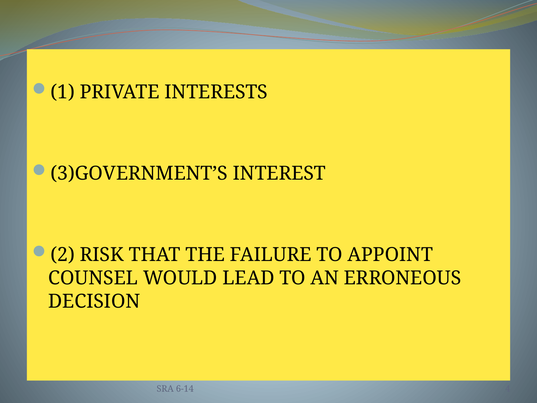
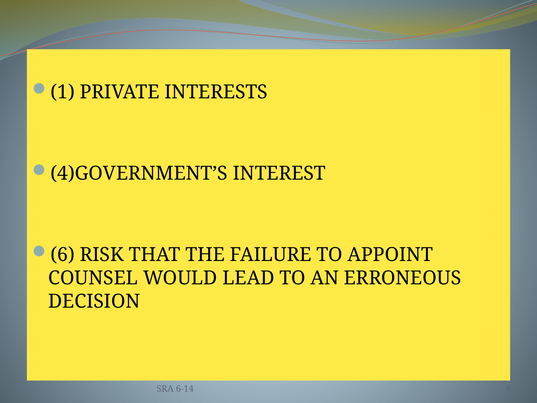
3)GOVERNMENT’S: 3)GOVERNMENT’S -> 4)GOVERNMENT’S (139, 173)
2: 2 -> 6 (63, 255)
